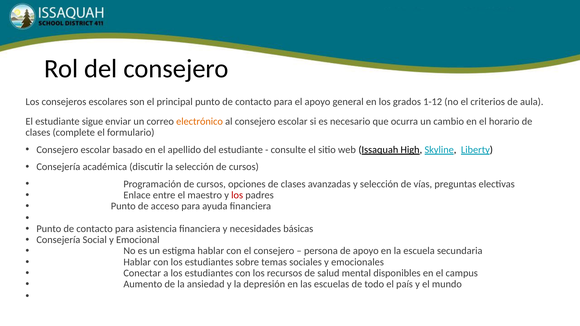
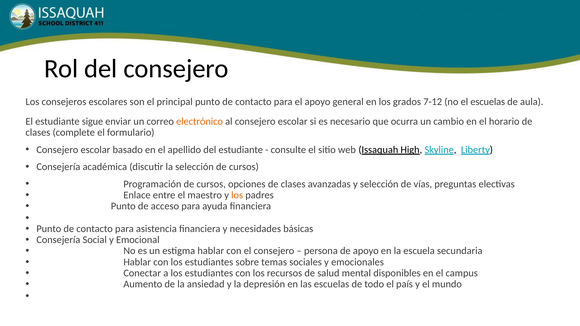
1-12: 1-12 -> 7-12 (433, 102)
el criterios: criterios -> escuelas (488, 102)
los colour: red -> orange (237, 195)
